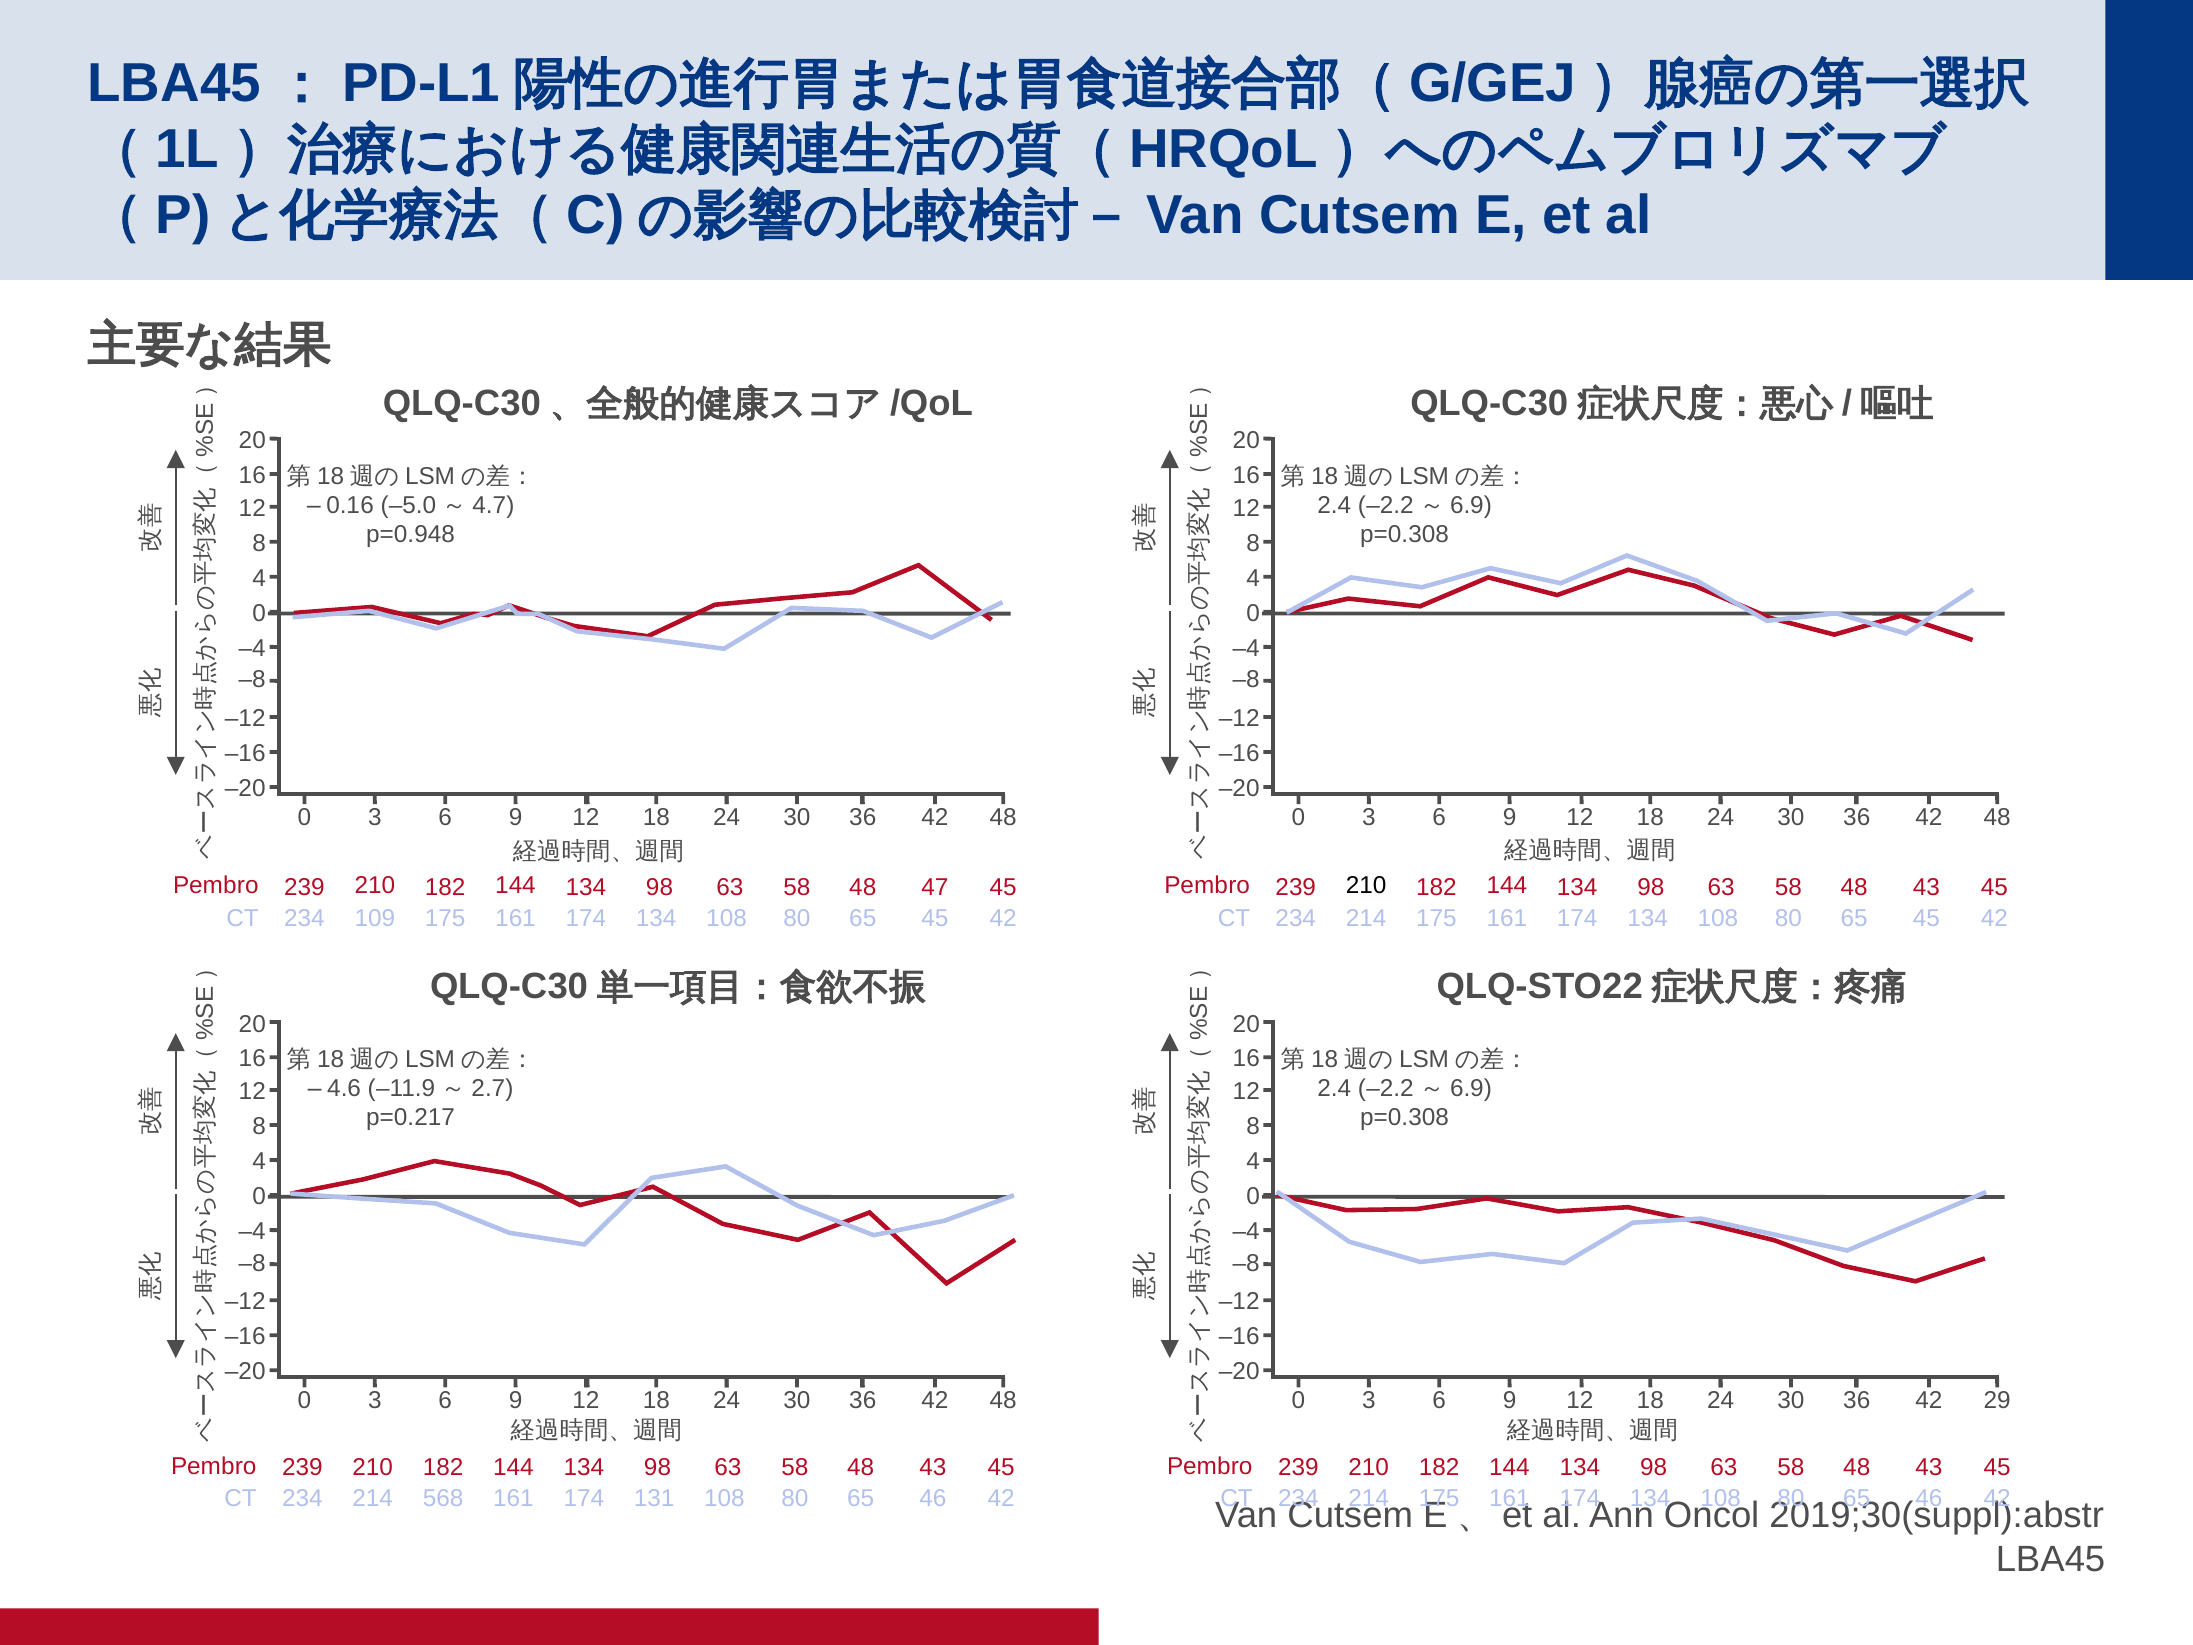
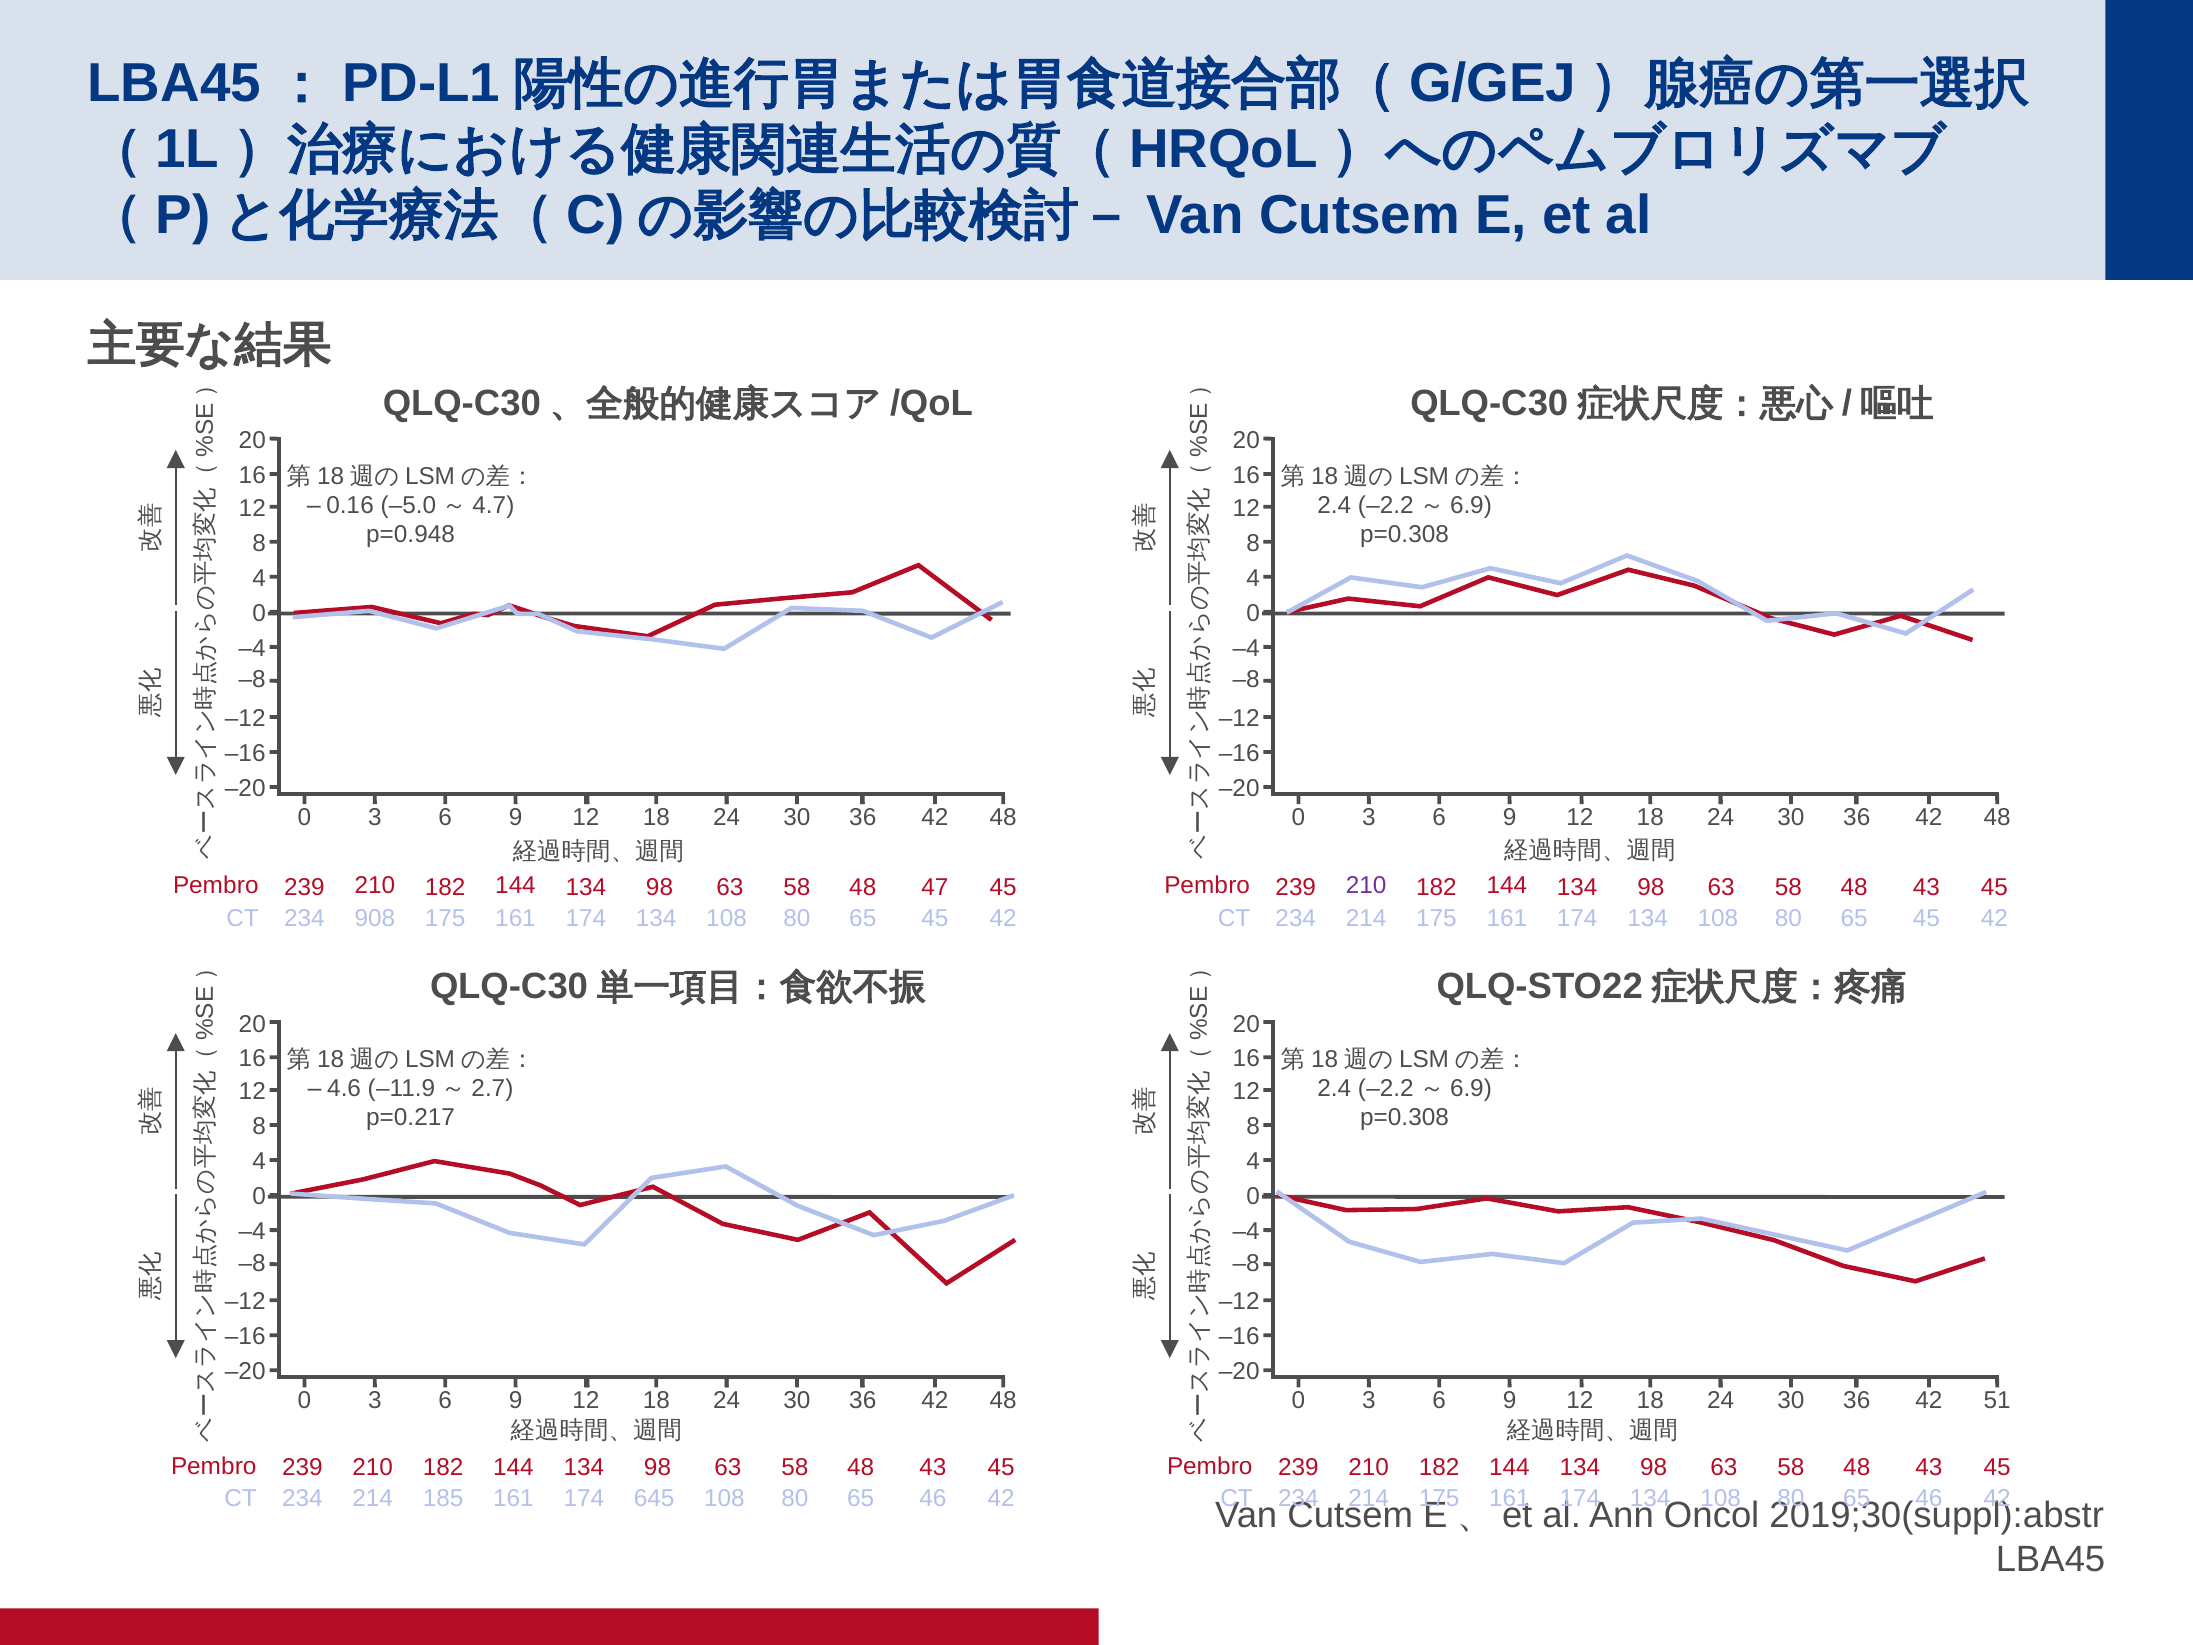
210 colour: black -> purple (1366, 886)
109: 109 -> 908 (375, 919)
29: 29 -> 51 (1997, 1400)
568: 568 -> 185 (443, 1499)
131: 131 -> 645 (654, 1499)
